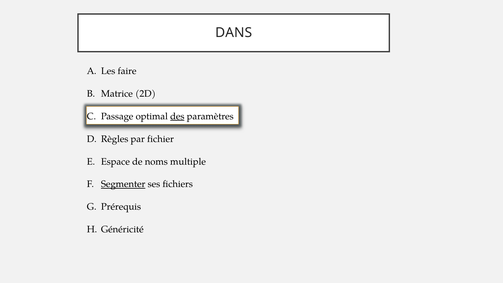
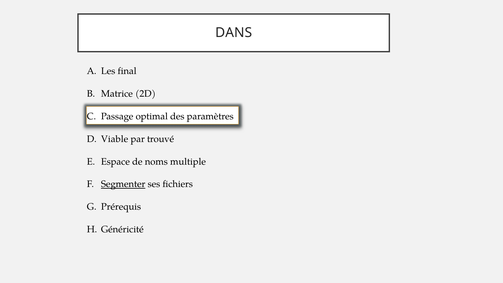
faire: faire -> final (127, 71)
des underline: present -> none (177, 116)
Règles: Règles -> Viable (115, 139)
fichier: fichier -> trouvé (161, 139)
